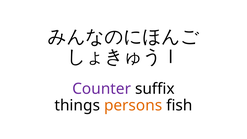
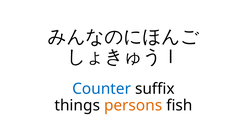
Counter colour: purple -> blue (102, 89)
